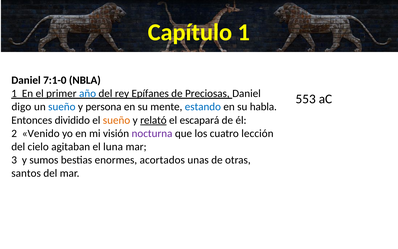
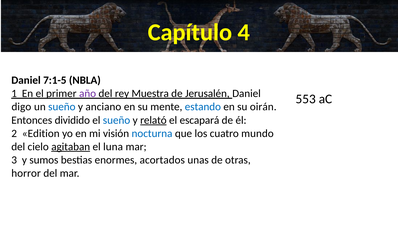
Capítulo 1: 1 -> 4 (244, 32)
7:1-0: 7:1-0 -> 7:1-5 (55, 80)
año colour: blue -> purple (88, 93)
Epífanes: Epífanes -> Muestra (150, 93)
Preciosas: Preciosas -> Jerusalén (207, 93)
persona: persona -> anciano (103, 107)
habla: habla -> oirán (263, 107)
sueño colour: orange -> blue (117, 120)
Venido: Venido -> Edition (41, 133)
nocturna colour: purple -> blue (152, 133)
lección: lección -> mundo (257, 133)
agitaban underline: none -> present (71, 147)
santos: santos -> horror (26, 173)
